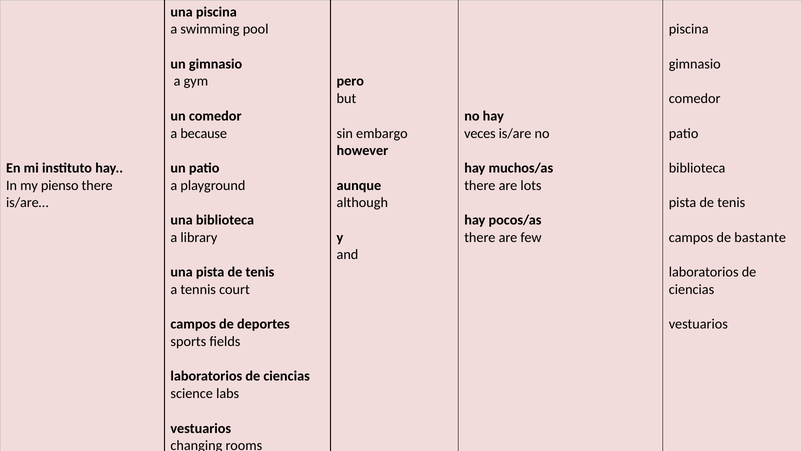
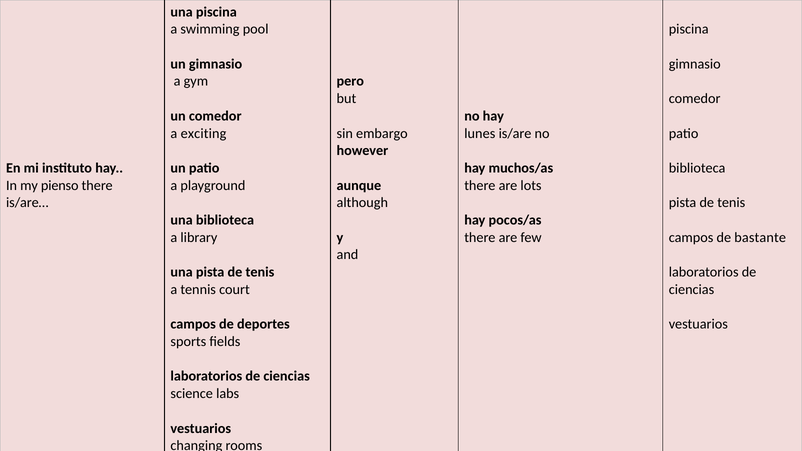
because: because -> exciting (204, 133)
veces: veces -> lunes (480, 133)
